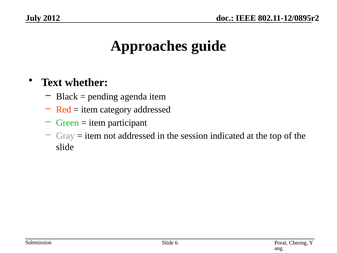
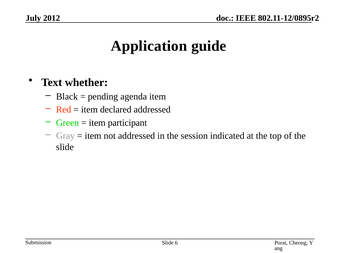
Approaches: Approaches -> Application (149, 46)
category: category -> declared (116, 109)
